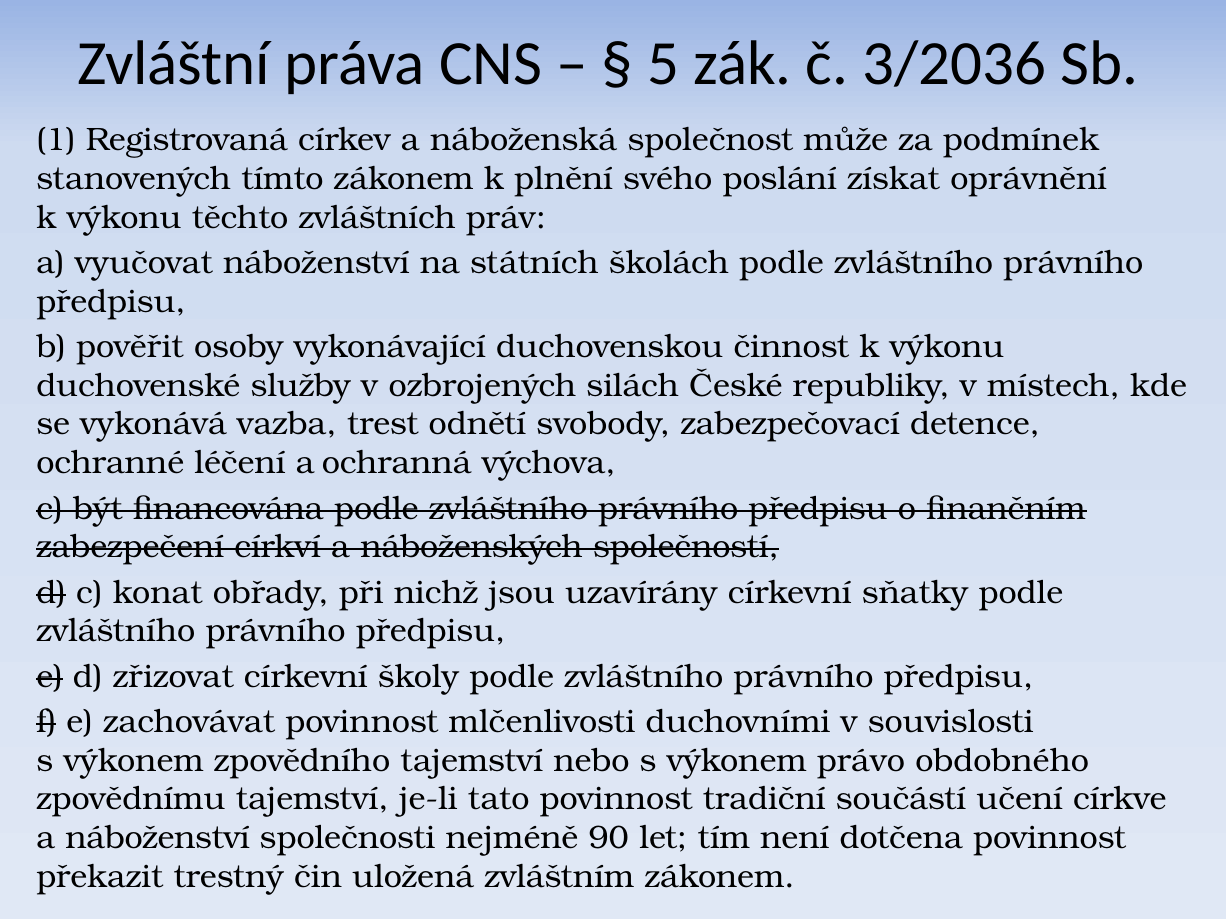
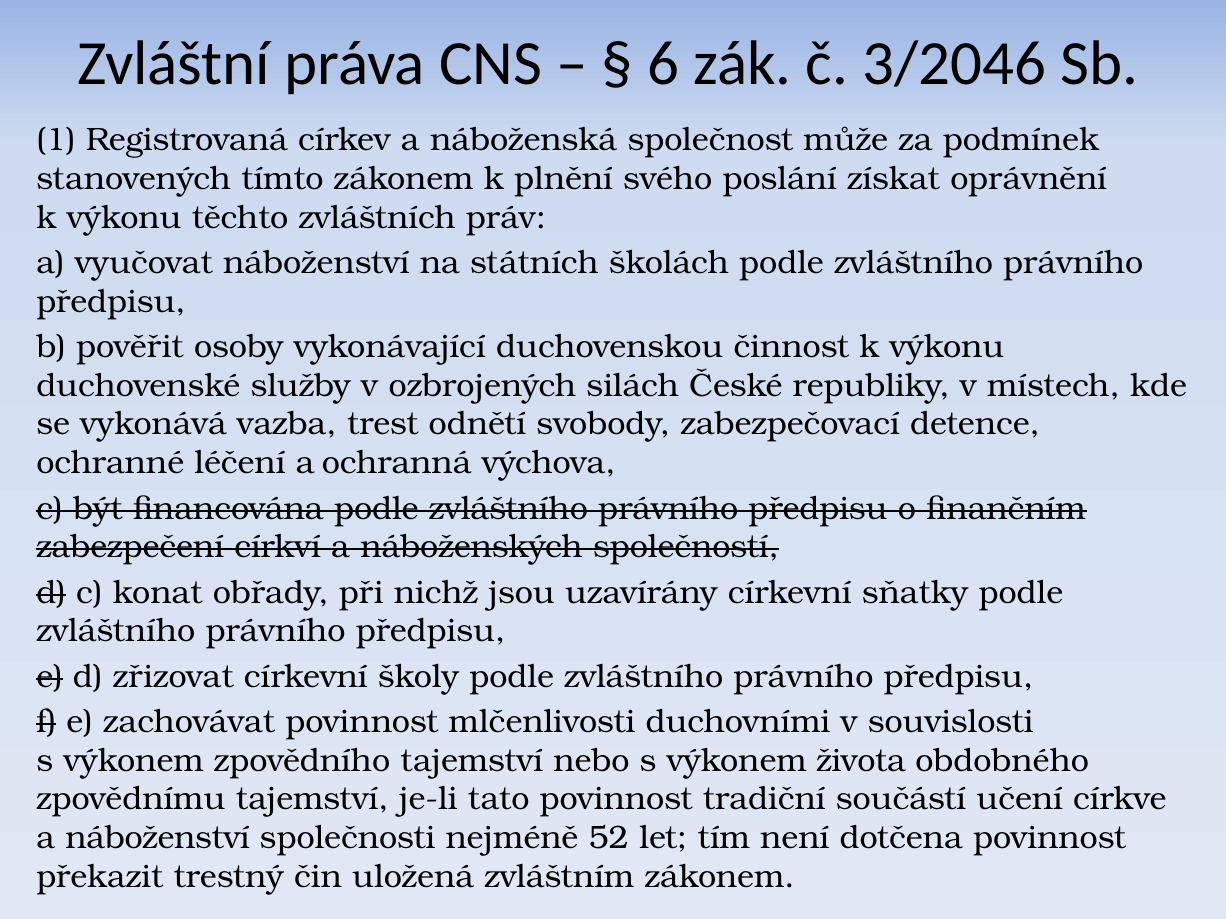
5: 5 -> 6 (663, 64)
3/2036: 3/2036 -> 3/2046 (954, 64)
právo: právo -> života (861, 761)
90: 90 -> 52 (609, 839)
